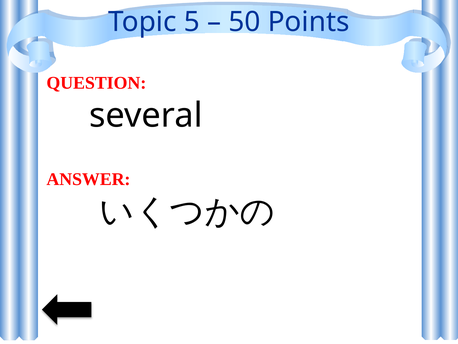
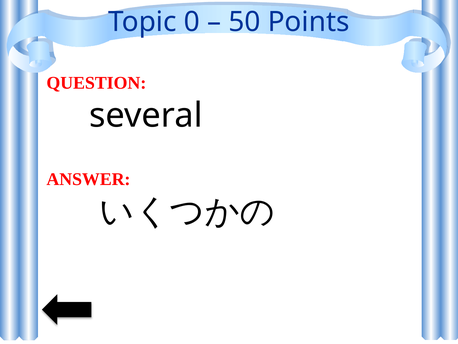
5: 5 -> 0 (192, 22)
